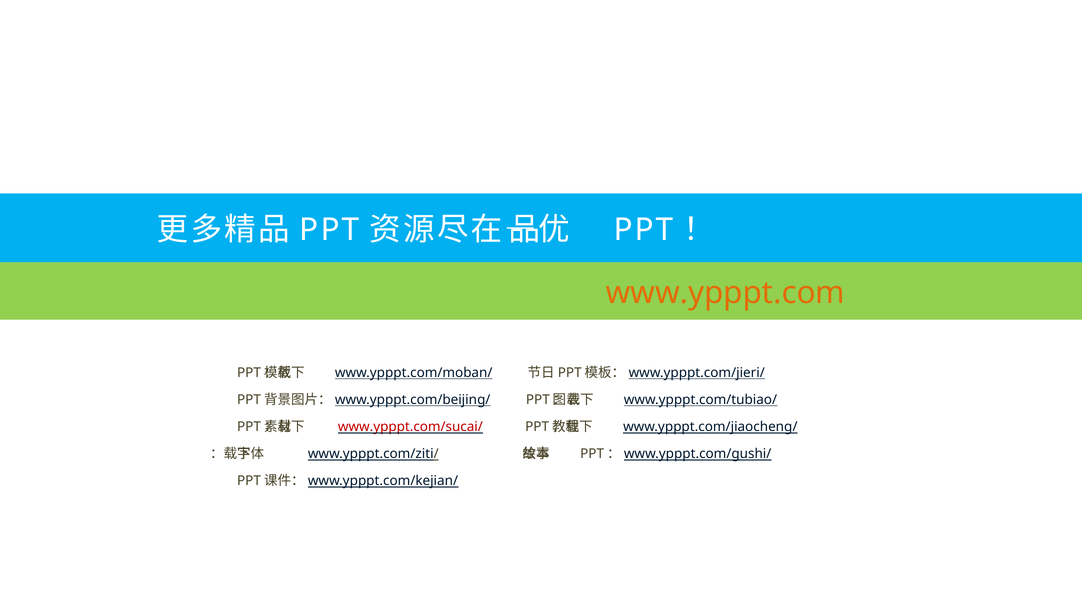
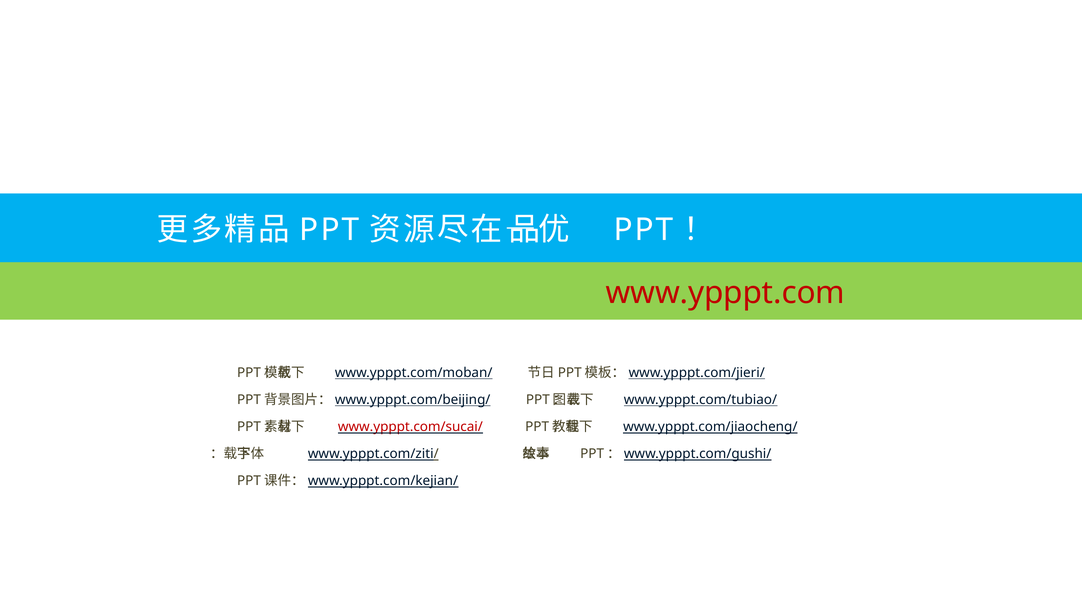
www.ypppt.com colour: orange -> red (725, 293)
